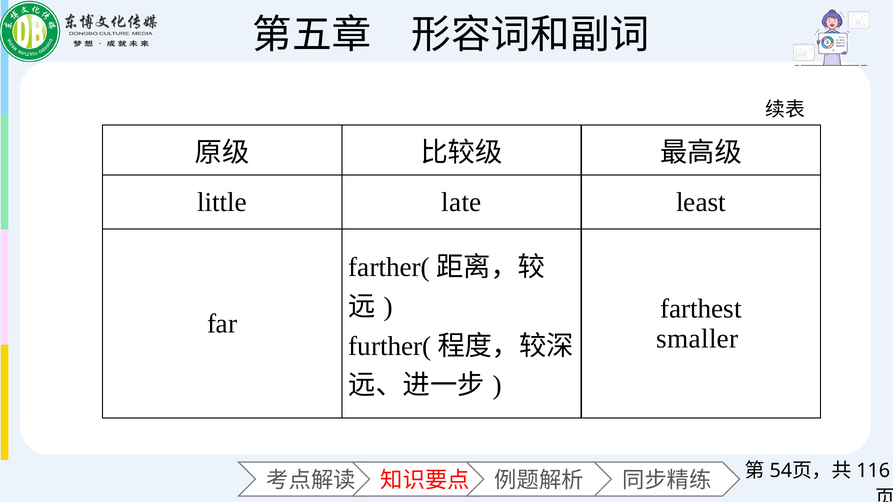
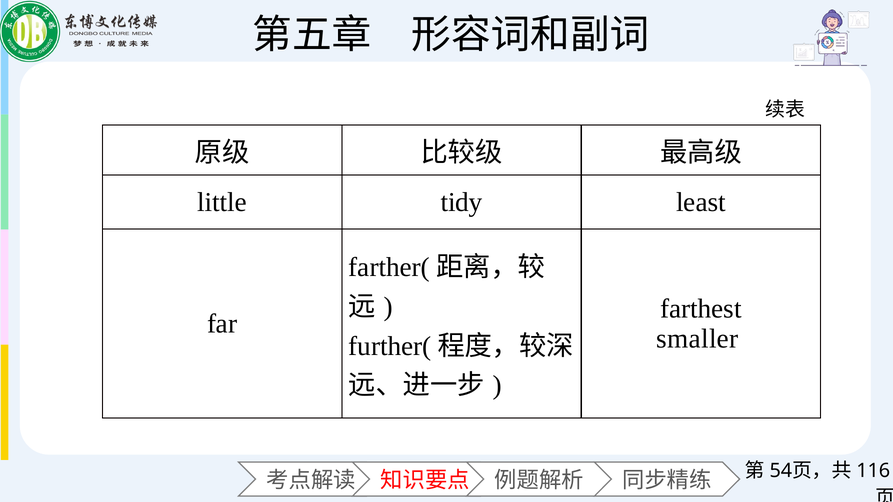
late: late -> tidy (462, 202)
